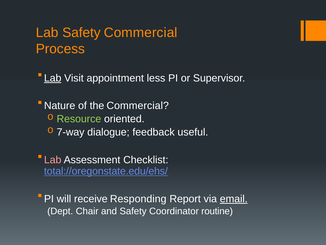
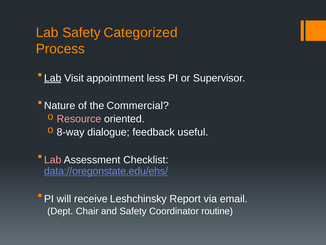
Safety Commercial: Commercial -> Categorized (141, 32)
Resource colour: light green -> pink (79, 119)
7-way: 7-way -> 8-way (71, 132)
total://oregonstate.edu/ehs/: total://oregonstate.edu/ehs/ -> data://oregonstate.edu/ehs/ (106, 171)
Responding: Responding -> Leshchinsky (138, 198)
email underline: present -> none (234, 198)
